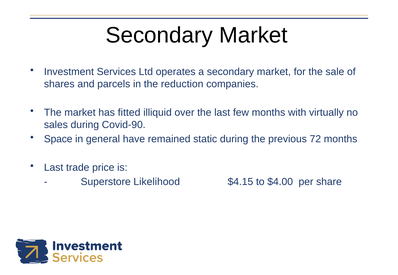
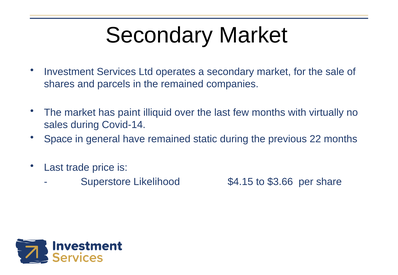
the reduction: reduction -> remained (182, 84)
fitted: fitted -> paint (129, 113)
Covid-90: Covid-90 -> Covid-14 (124, 125)
72: 72 -> 22 (315, 139)
$4.00: $4.00 -> $3.66 (280, 182)
